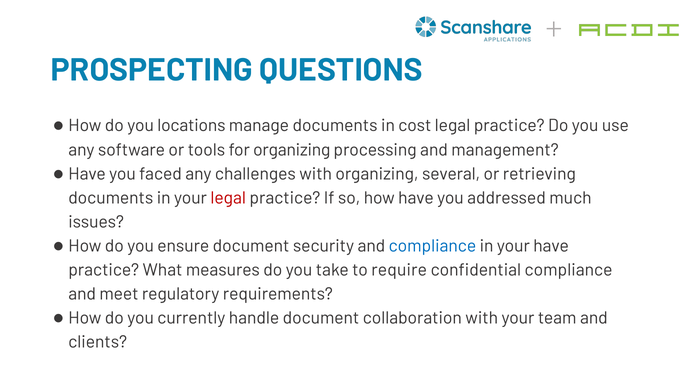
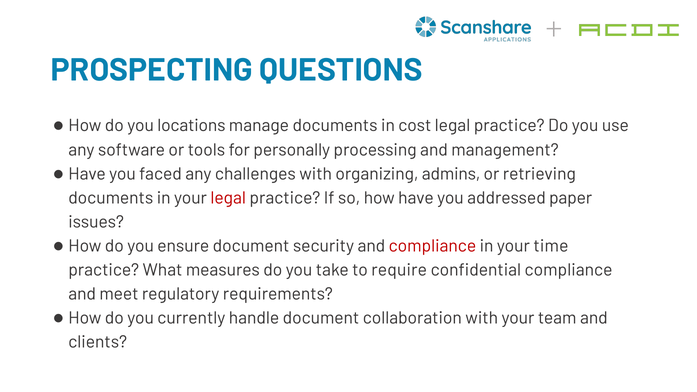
for organizing: organizing -> personally (292, 150)
several: several -> admins (451, 174)
much: much -> paper (571, 198)
compliance colour: blue -> red (432, 246)
your have: have -> time (551, 246)
